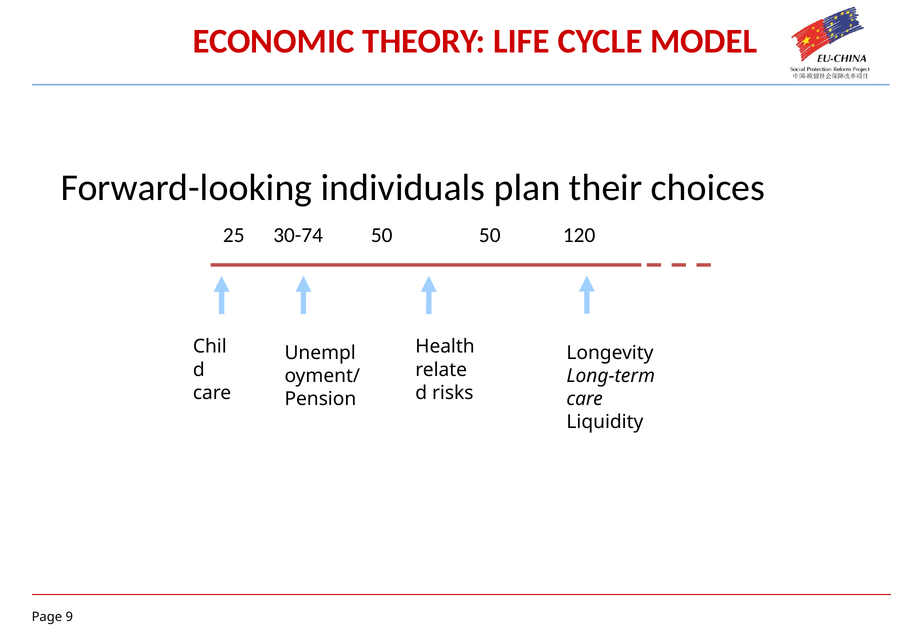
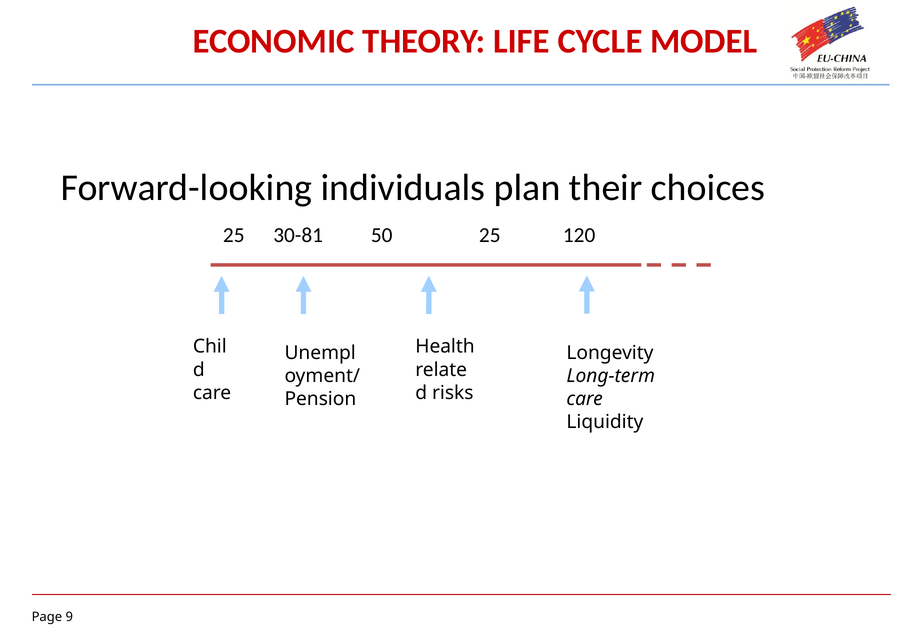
30-74: 30-74 -> 30-81 (298, 235)
50 50: 50 -> 25 (490, 235)
